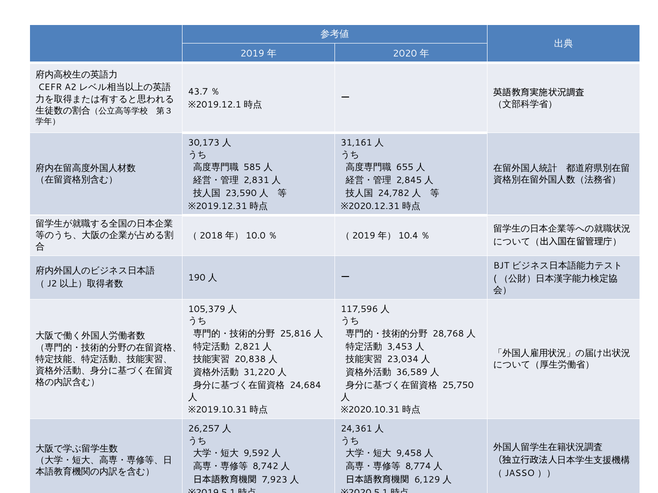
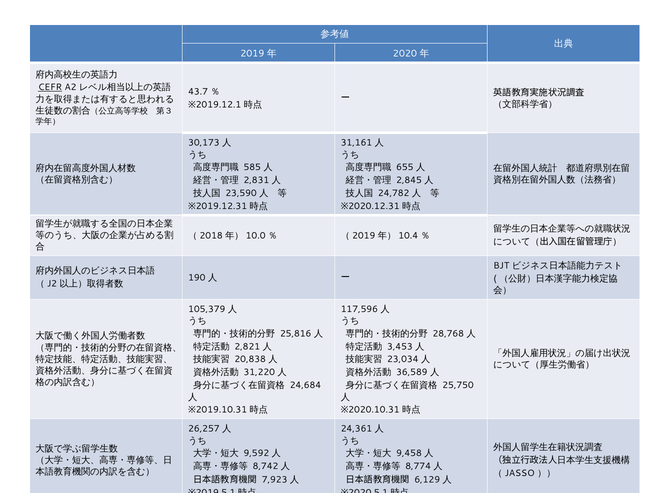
CEFR underline: none -> present (50, 87)
